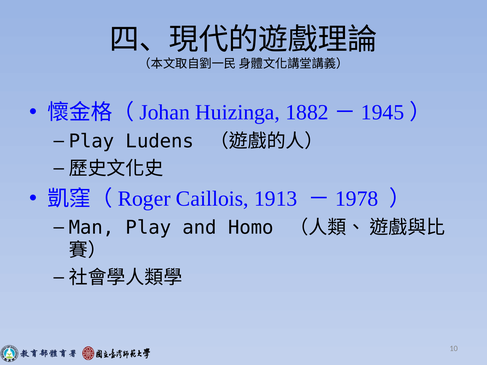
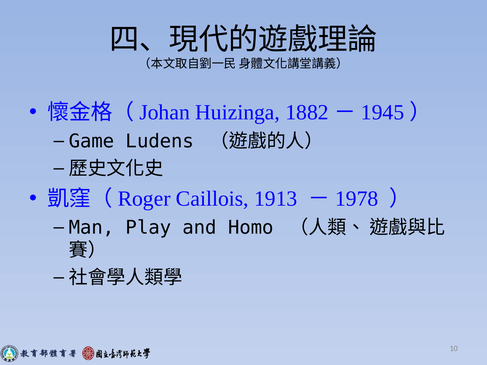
Play: Play -> Game (92, 141)
